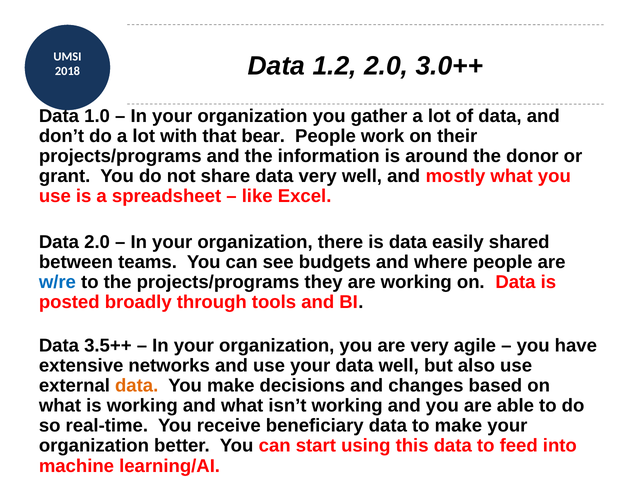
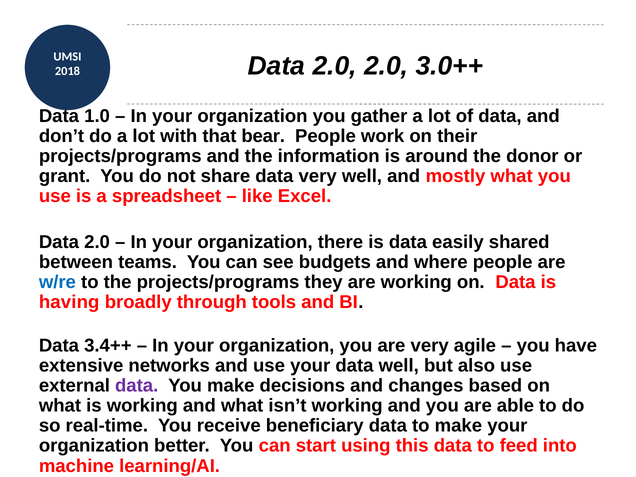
1.2: 1.2 -> 2.0 (335, 66)
posted: posted -> having (69, 302)
3.5++: 3.5++ -> 3.4++ (108, 346)
data colour: orange -> purple (137, 386)
